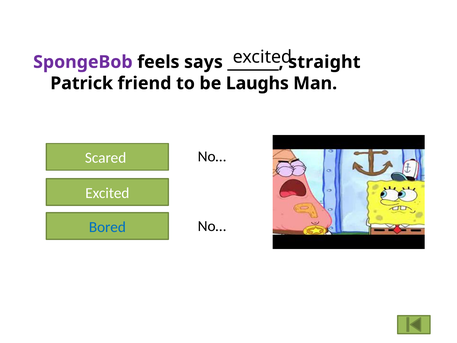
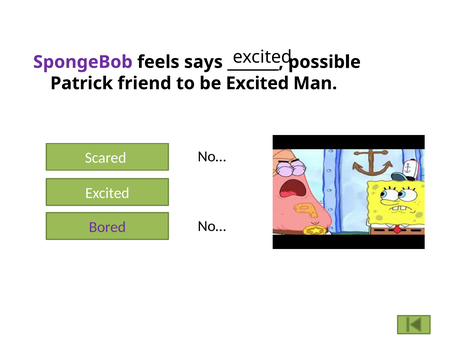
straight: straight -> possible (324, 62)
be Laughs: Laughs -> Excited (257, 83)
Bored colour: blue -> purple (107, 227)
